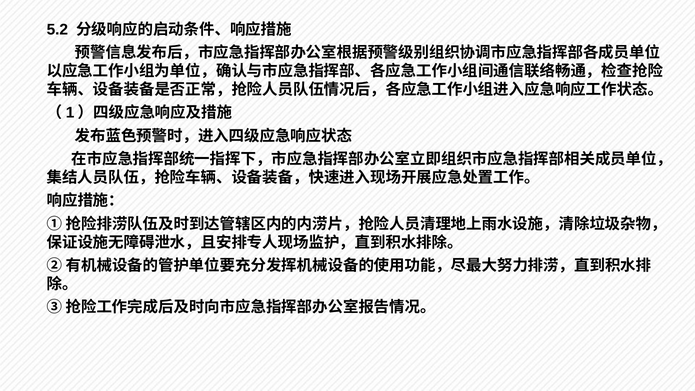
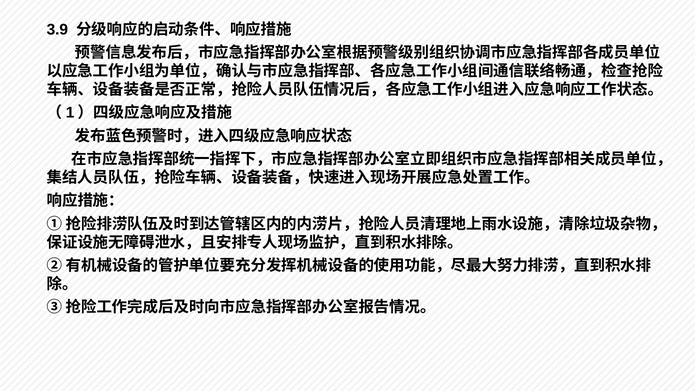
5.2: 5.2 -> 3.9 (57, 29)
